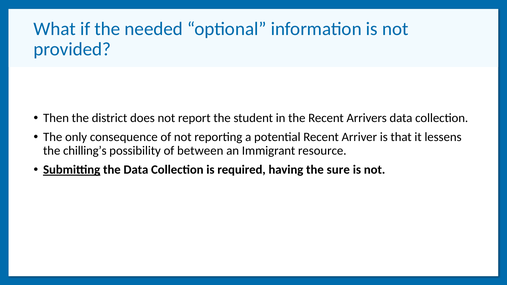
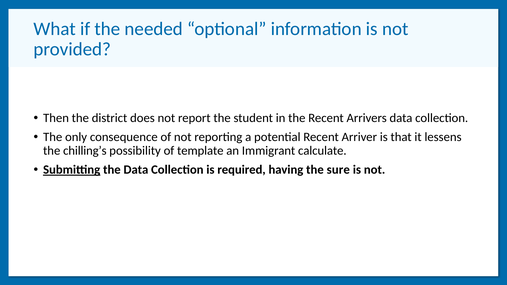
between: between -> template (200, 151)
resource: resource -> calculate (322, 151)
